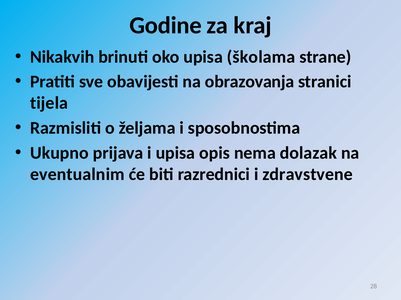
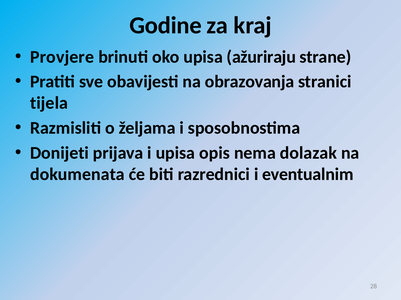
Nikakvih: Nikakvih -> Provjere (62, 57)
školama: školama -> ažuriraju (261, 57)
Ukupno: Ukupno -> Donijeti (59, 153)
eventualnim: eventualnim -> dokumenata (77, 175)
zdravstvene: zdravstvene -> eventualnim (308, 175)
